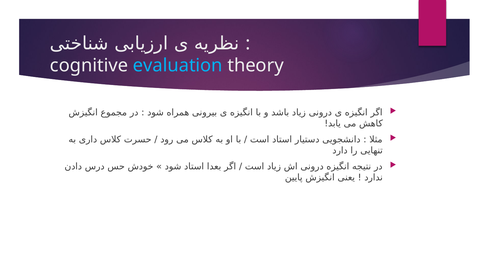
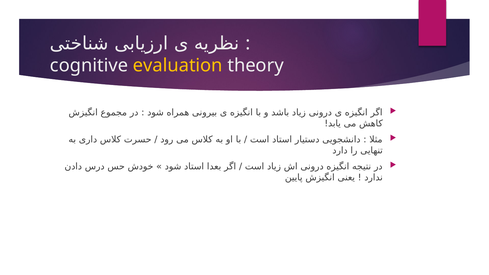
evaluation colour: light blue -> yellow (178, 66)
